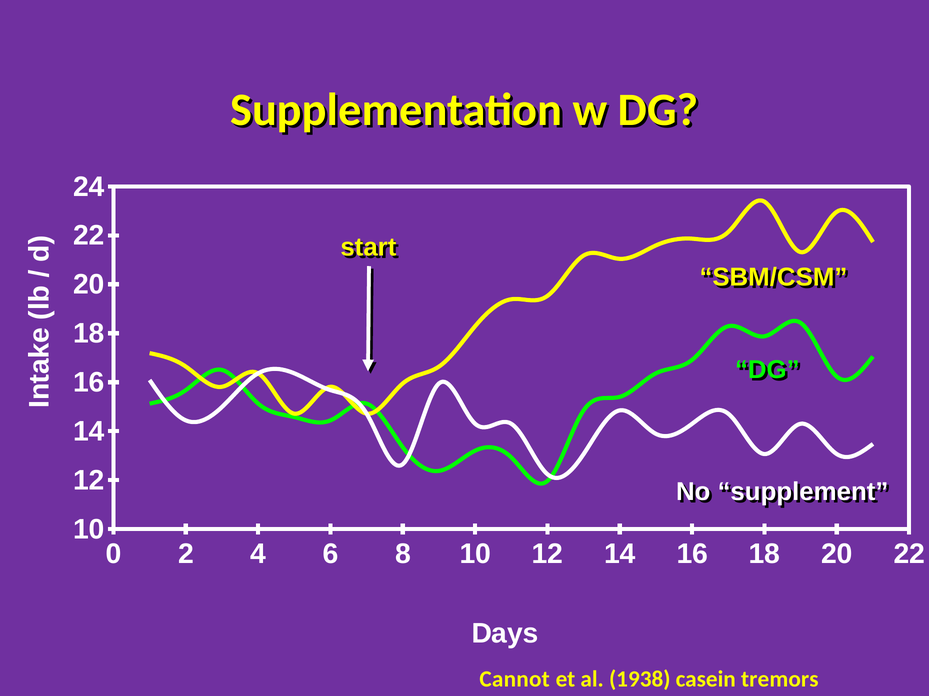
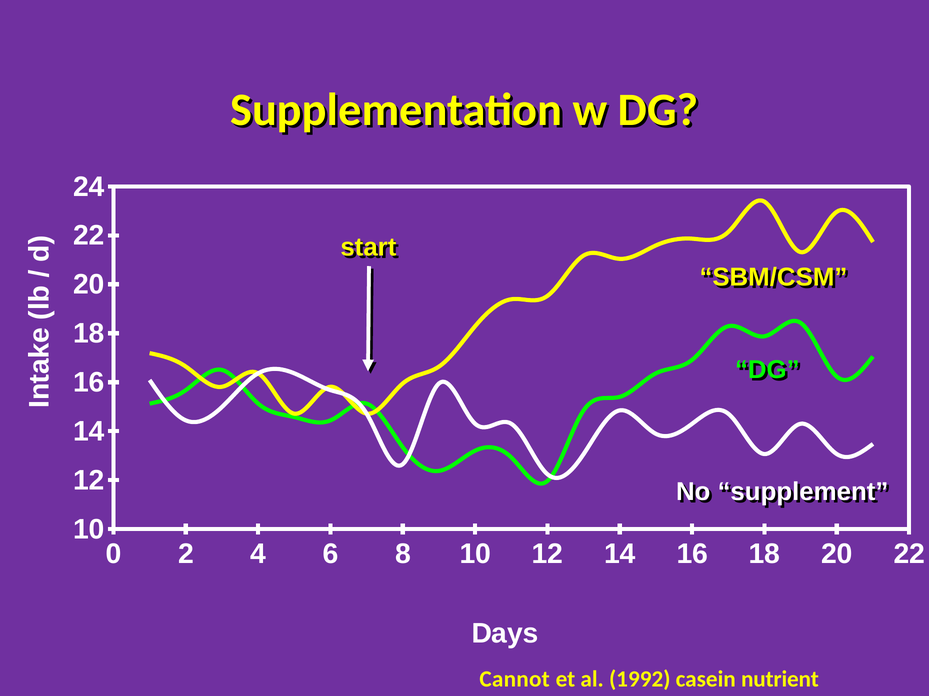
1938: 1938 -> 1992 (640, 680)
tremors: tremors -> nutrient (780, 680)
